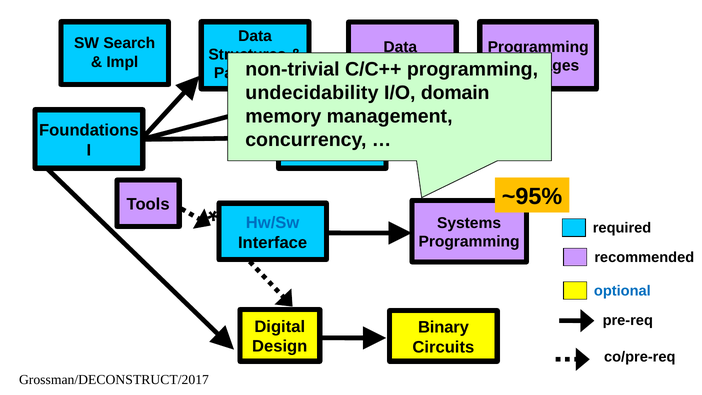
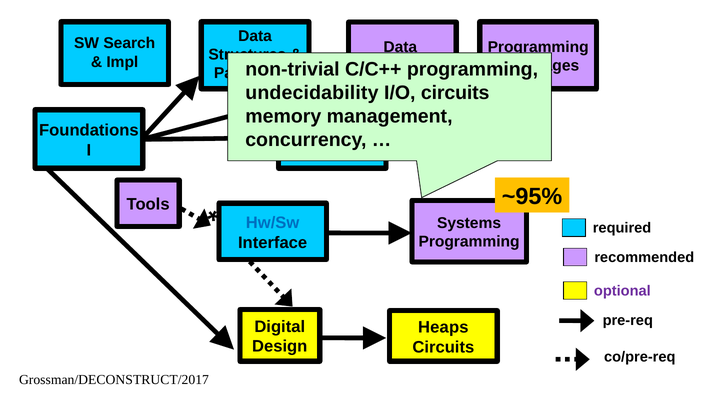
I/O domain: domain -> circuits (455, 93)
optional colour: blue -> purple (622, 291)
Binary: Binary -> Heaps (443, 327)
